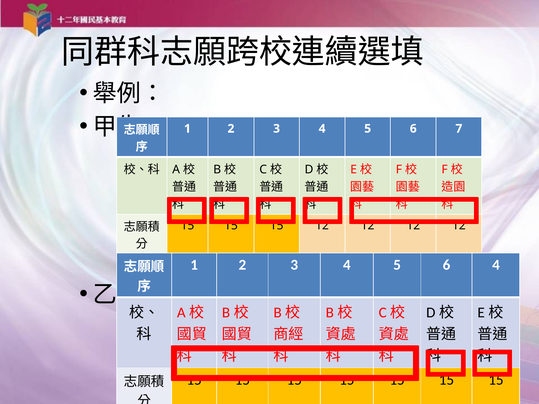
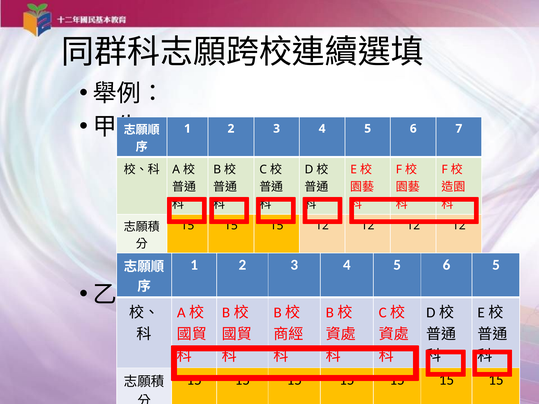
6 4: 4 -> 5 (496, 265)
